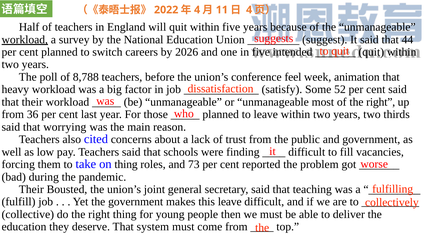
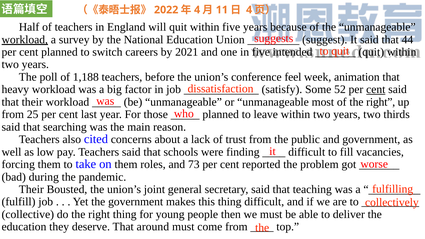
2026: 2026 -> 2021 (187, 52)
8,788: 8,788 -> 1,188 (86, 77)
cent underline: none -> present (376, 90)
36: 36 -> 25 (33, 114)
worrying: worrying -> searching (65, 127)
on thing: thing -> them (126, 164)
this leave: leave -> thing (230, 202)
system: system -> around (153, 227)
